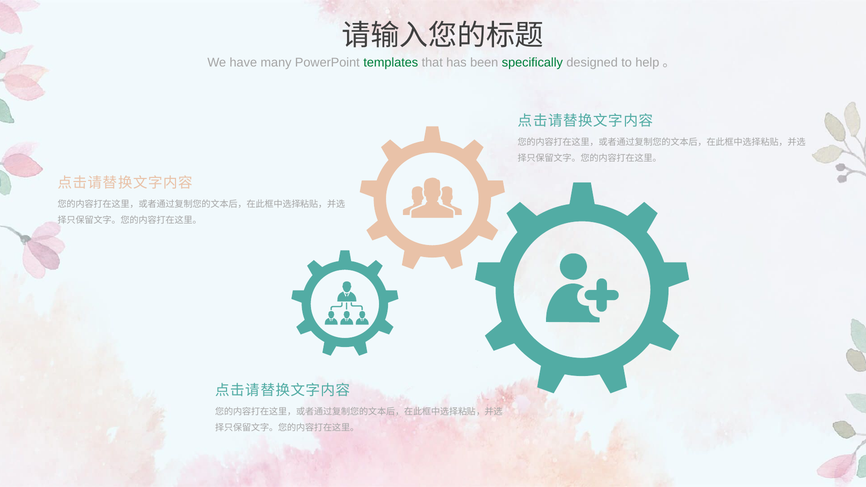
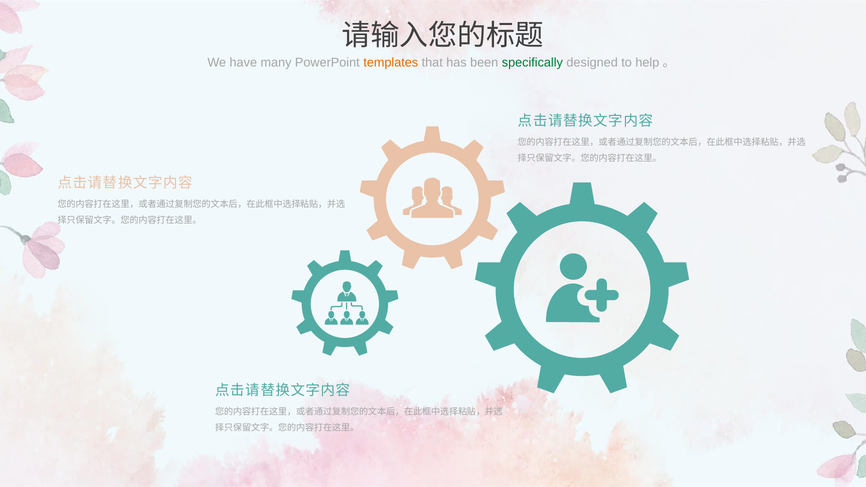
templates colour: green -> orange (391, 63)
